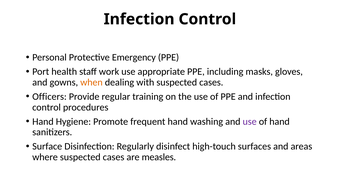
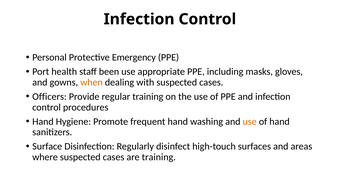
work: work -> been (109, 72)
use colour: purple -> orange (250, 122)
are measles: measles -> training (159, 157)
